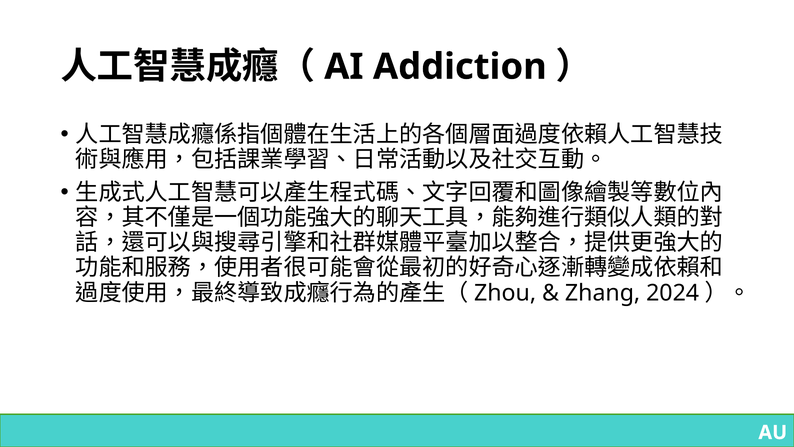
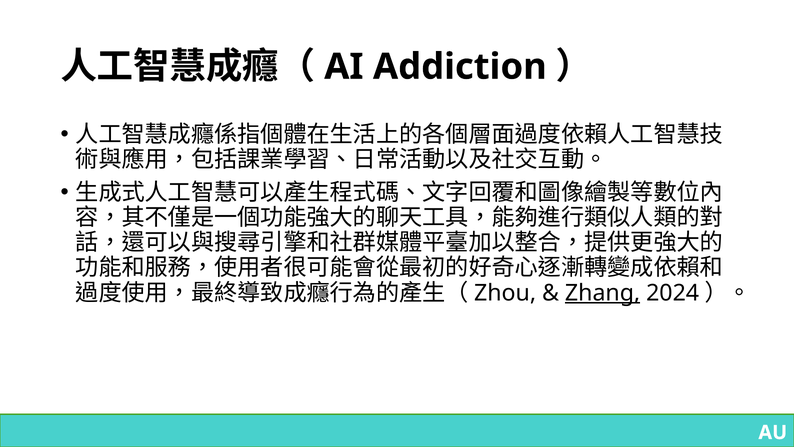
Zhang underline: none -> present (603, 293)
